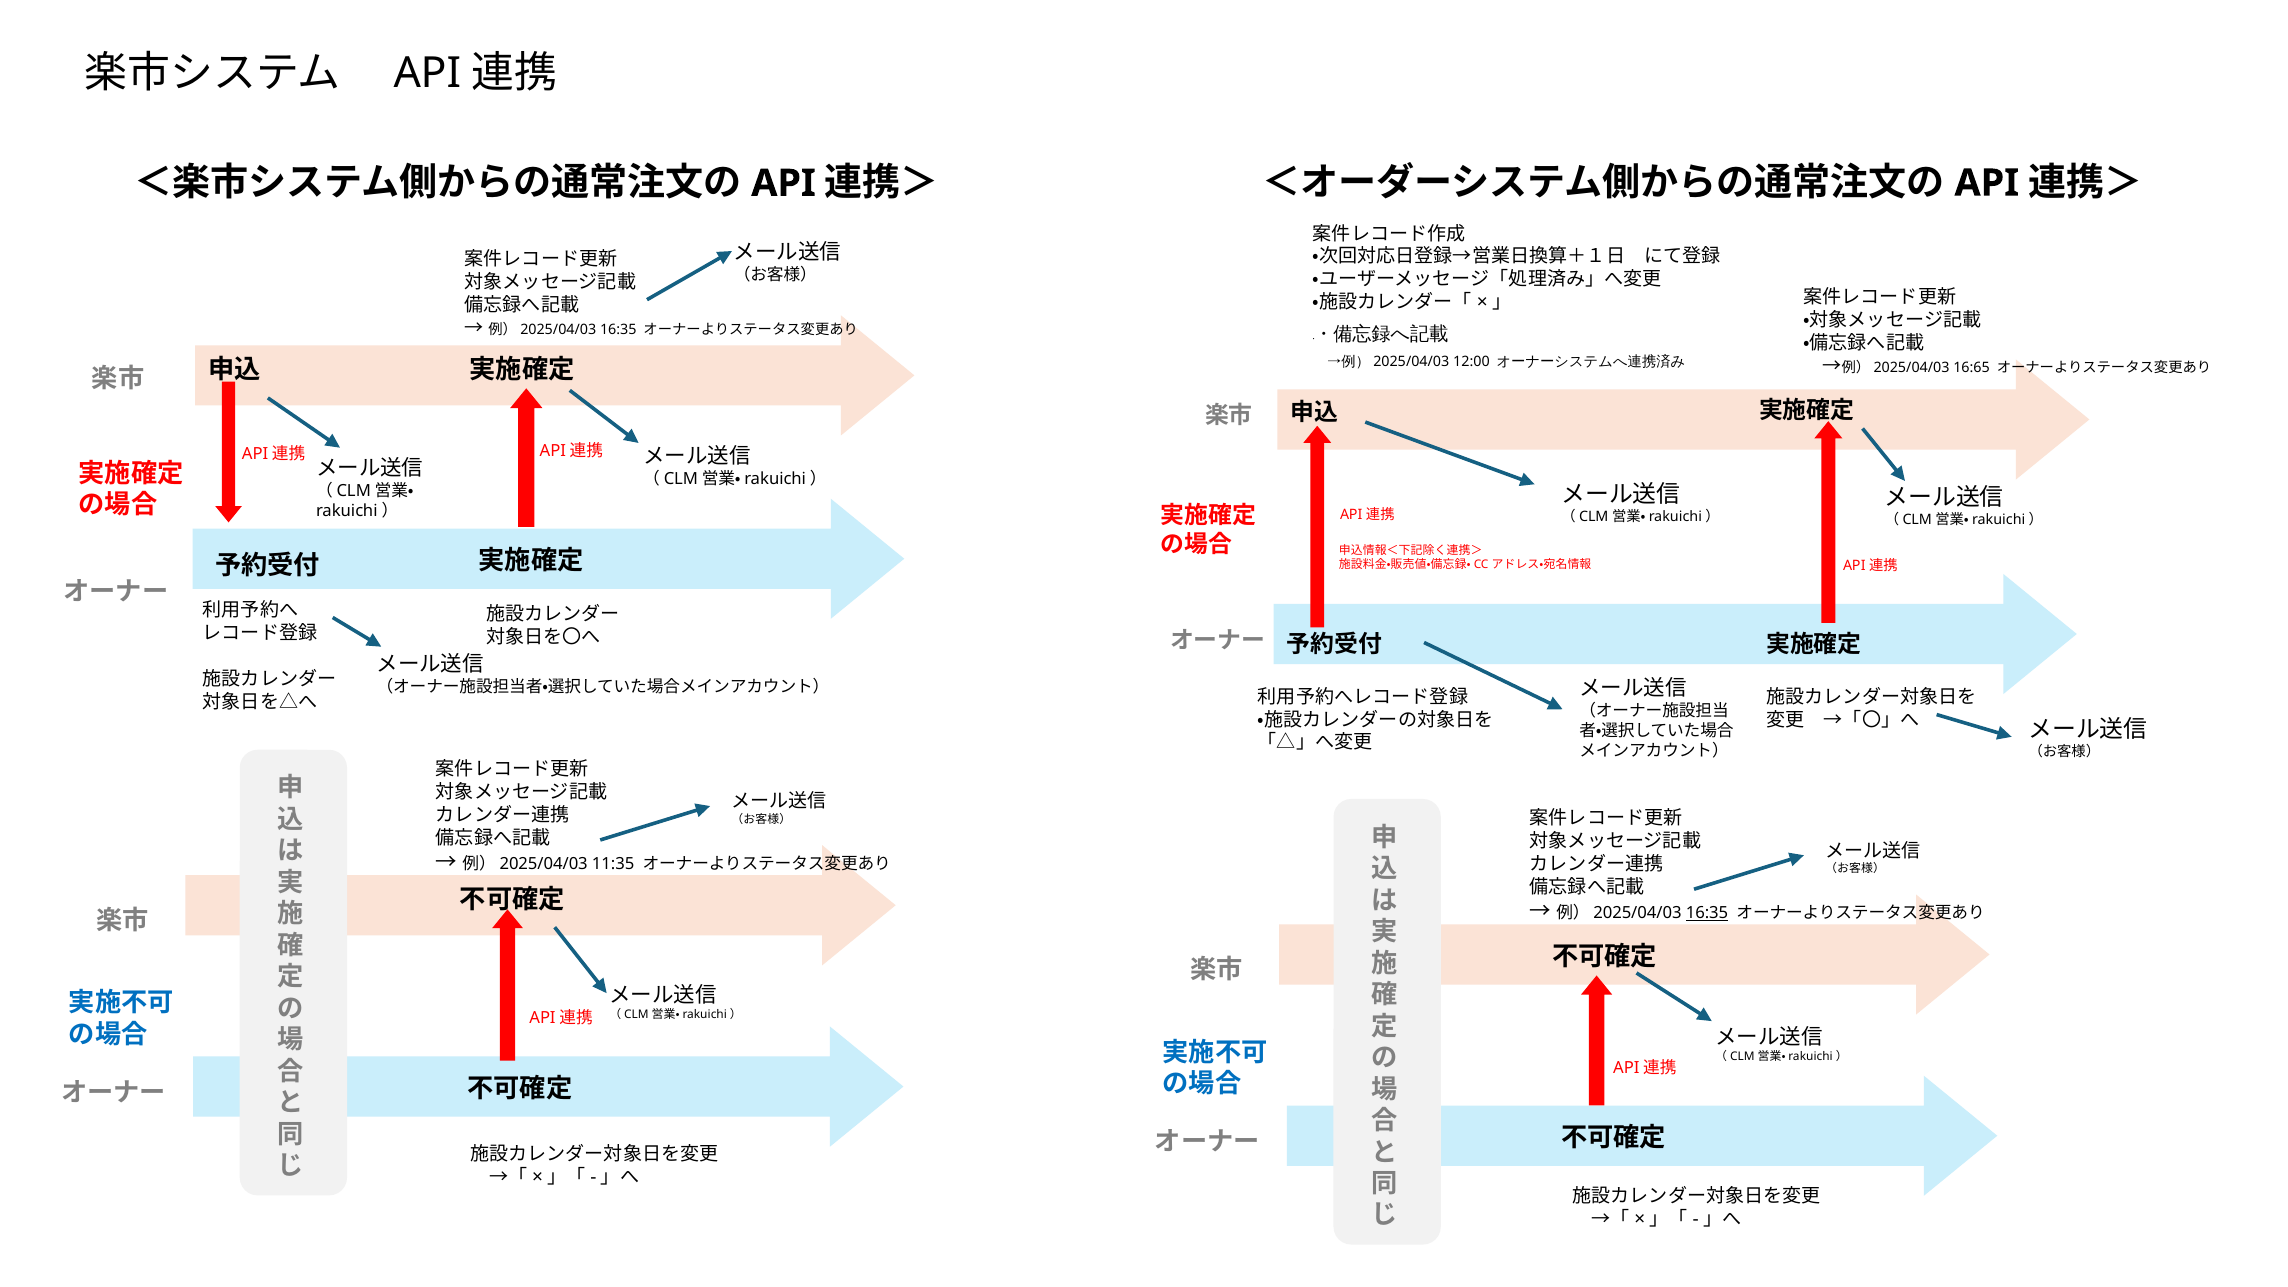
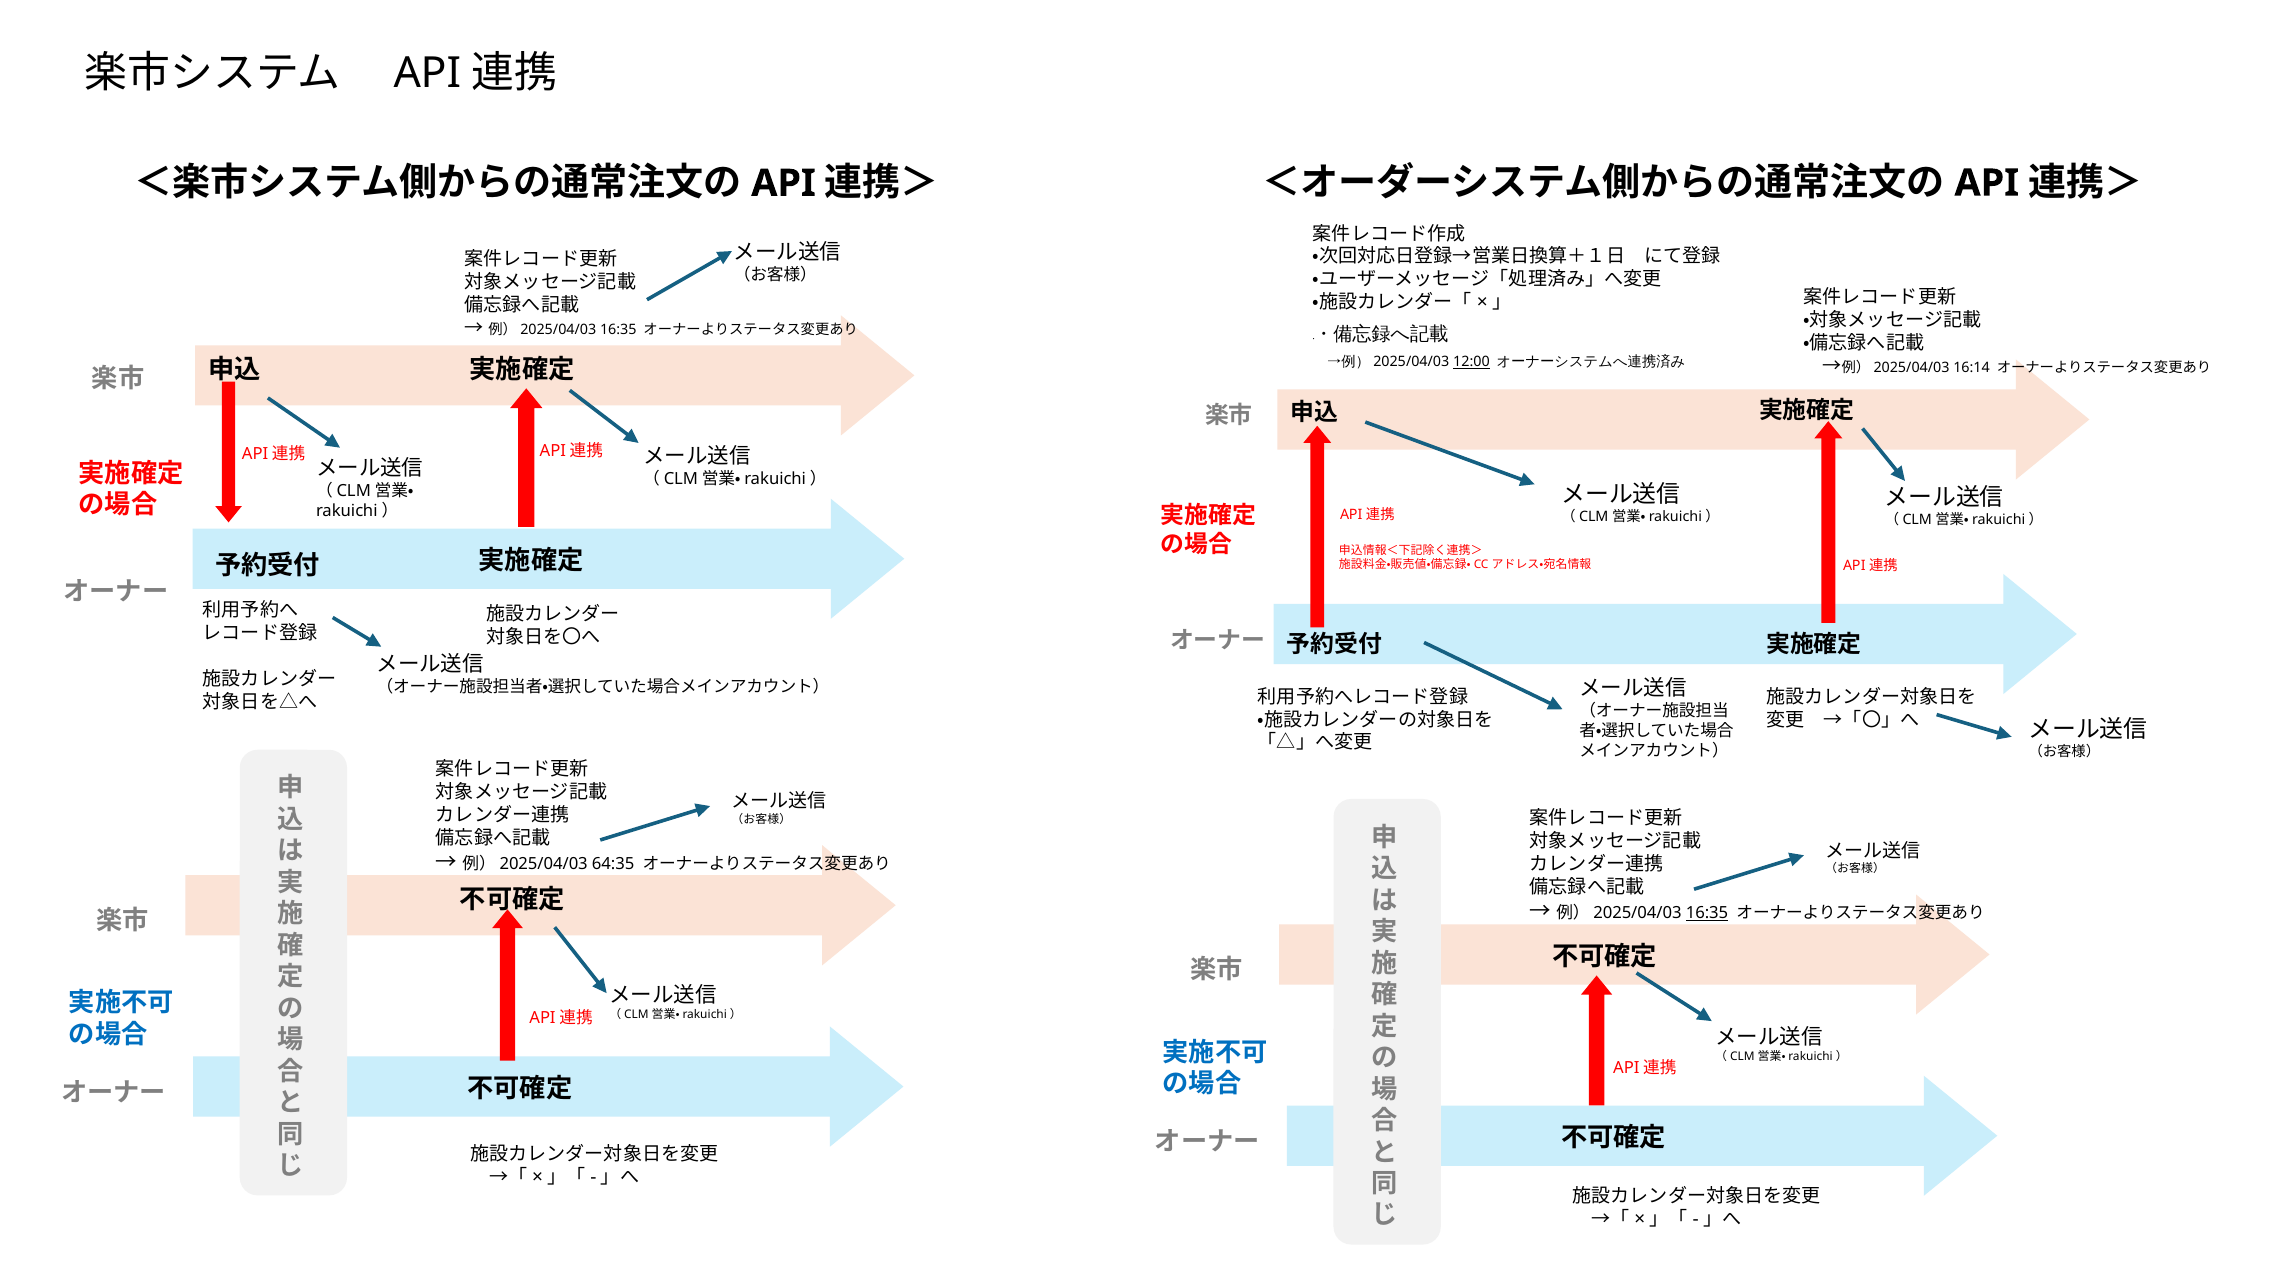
12:00 underline: none -> present (1471, 362)
16:65: 16:65 -> 16:14 (1972, 368)
11:35: 11:35 -> 64:35 (613, 864)
